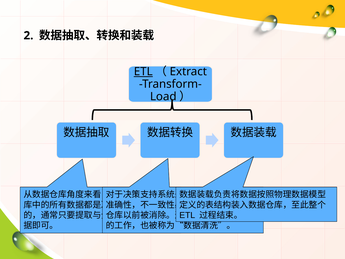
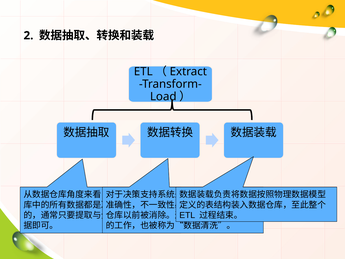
ETL underline: present -> none (143, 72)
